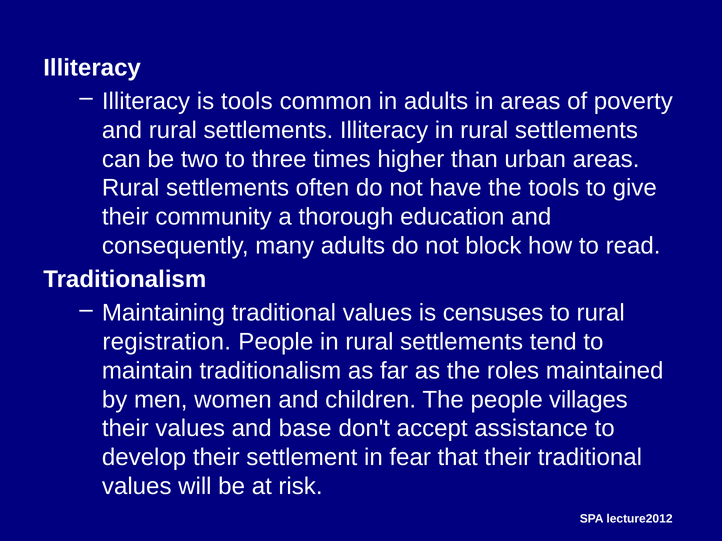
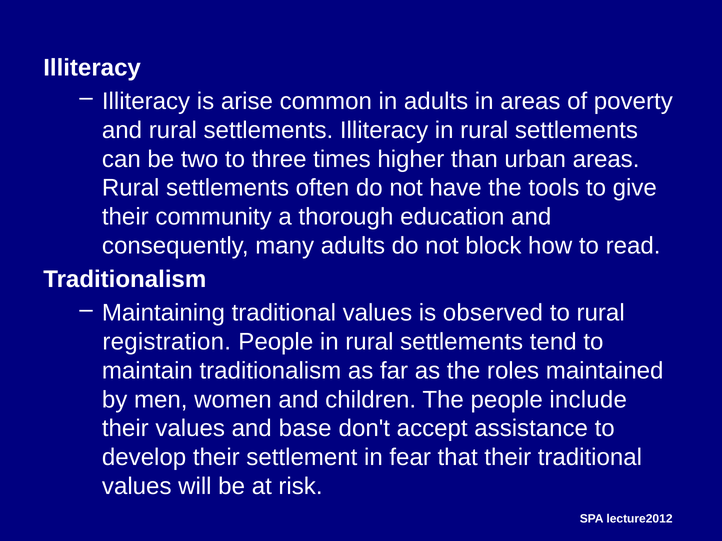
is tools: tools -> arise (247, 102)
censuses: censuses -> observed (493, 313)
villages: villages -> include (588, 400)
